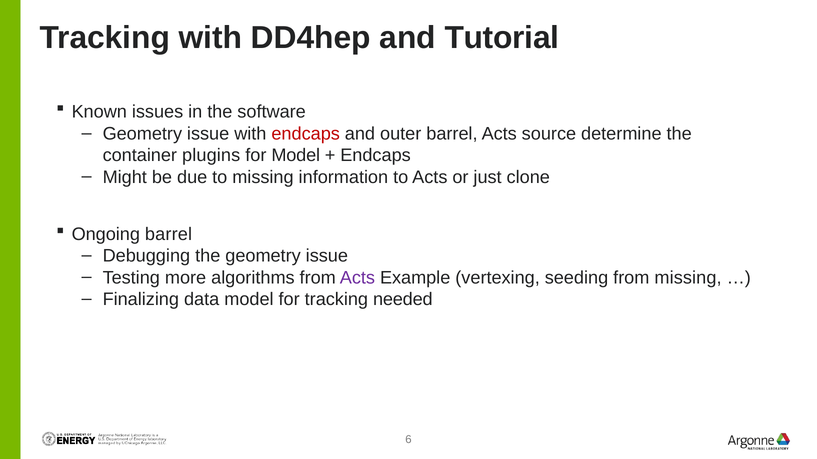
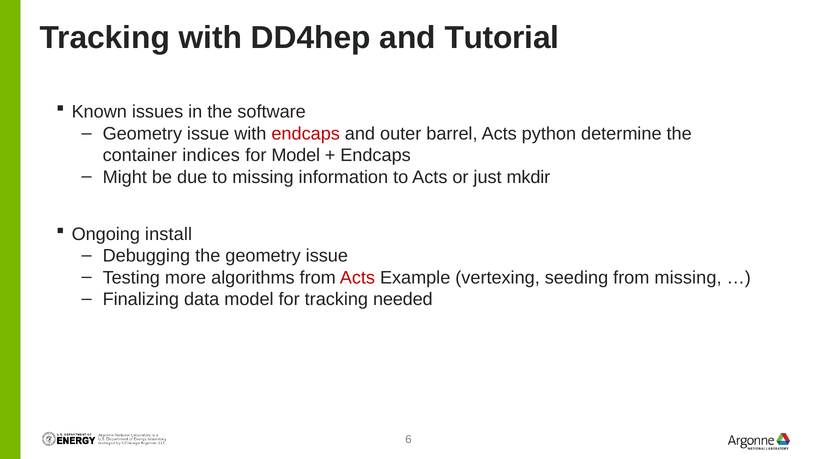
source: source -> python (549, 134)
plugins: plugins -> indices (211, 156)
clone: clone -> mkdir (528, 177)
Ongoing barrel: barrel -> install (169, 234)
Acts colour: purple -> red (357, 278)
